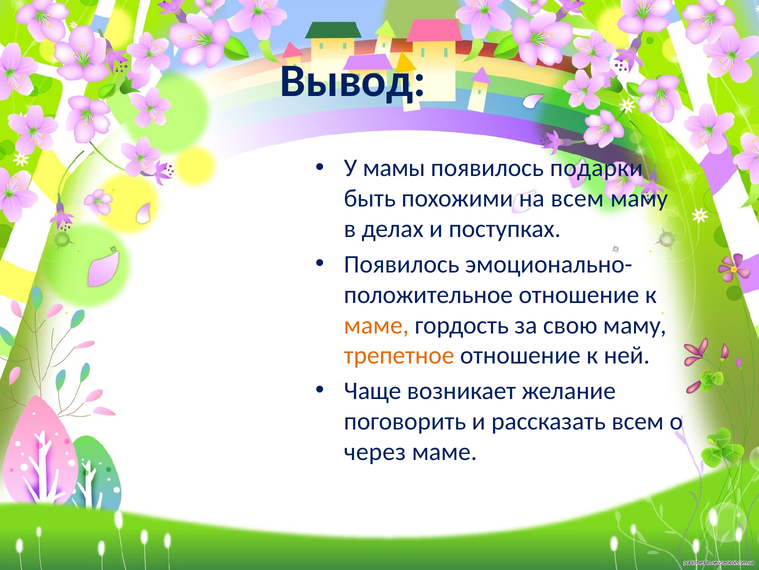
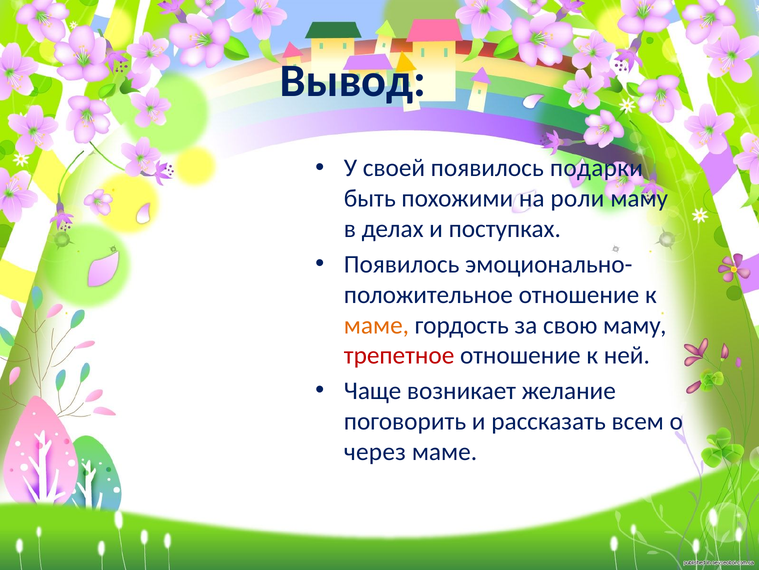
мамы: мамы -> своей (394, 168)
на всем: всем -> роли (577, 198)
трепетное colour: orange -> red (399, 355)
